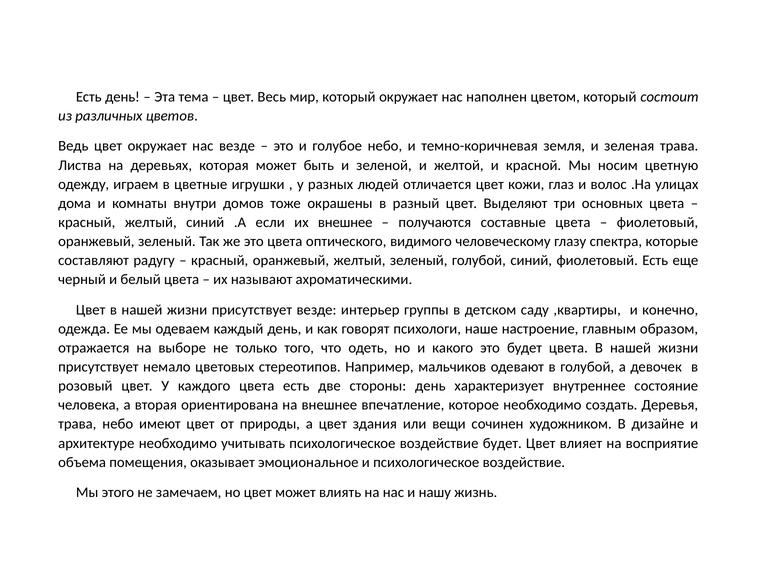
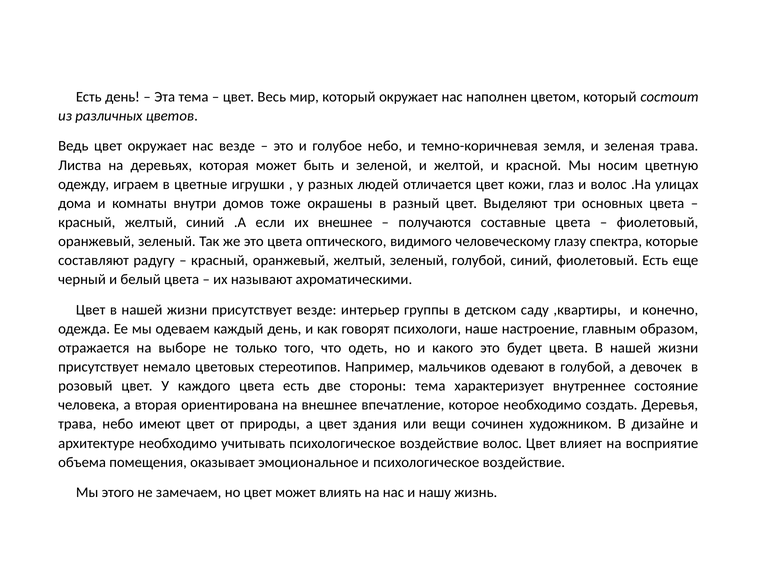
стороны день: день -> тема (430, 387)
воздействие будет: будет -> волос (502, 444)
